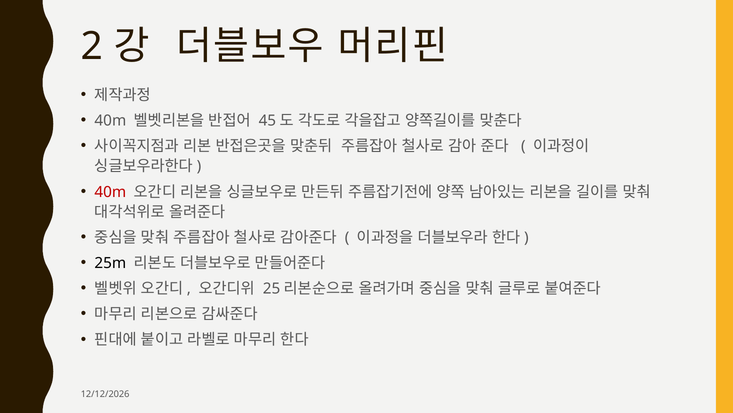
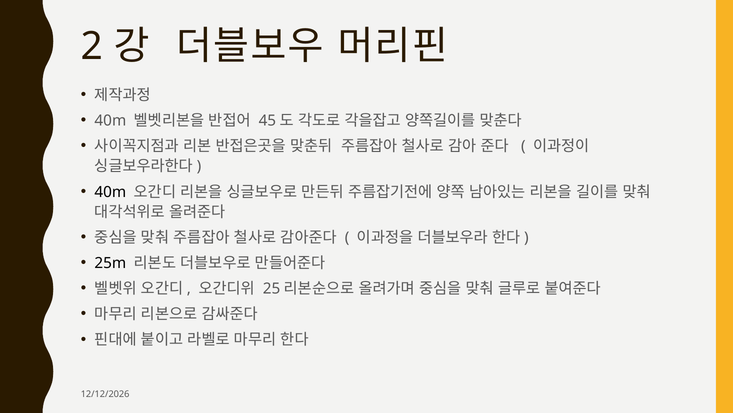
40m colour: red -> black (110, 192)
